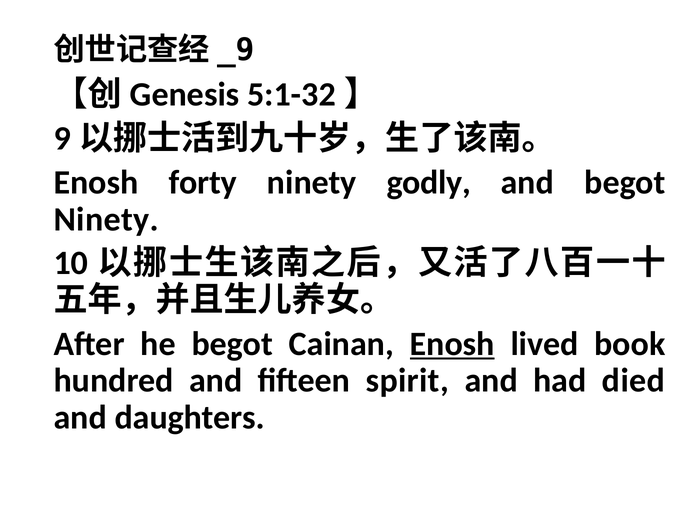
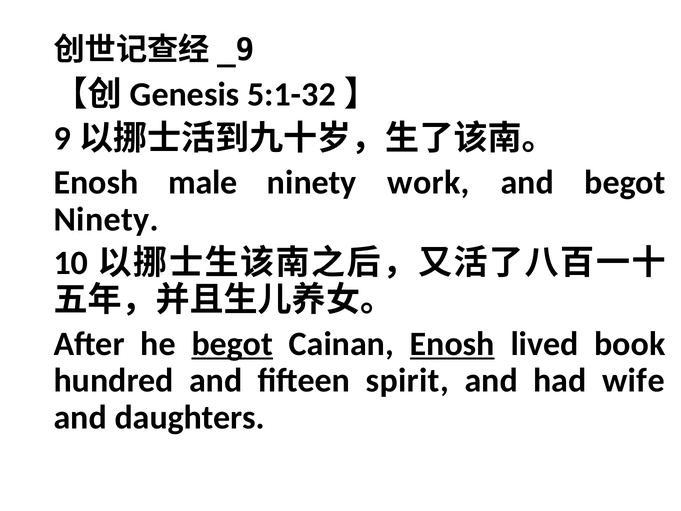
forty: forty -> male (203, 182)
godly: godly -> work (428, 182)
begot underline: none -> present (232, 344)
died: died -> wife (633, 381)
